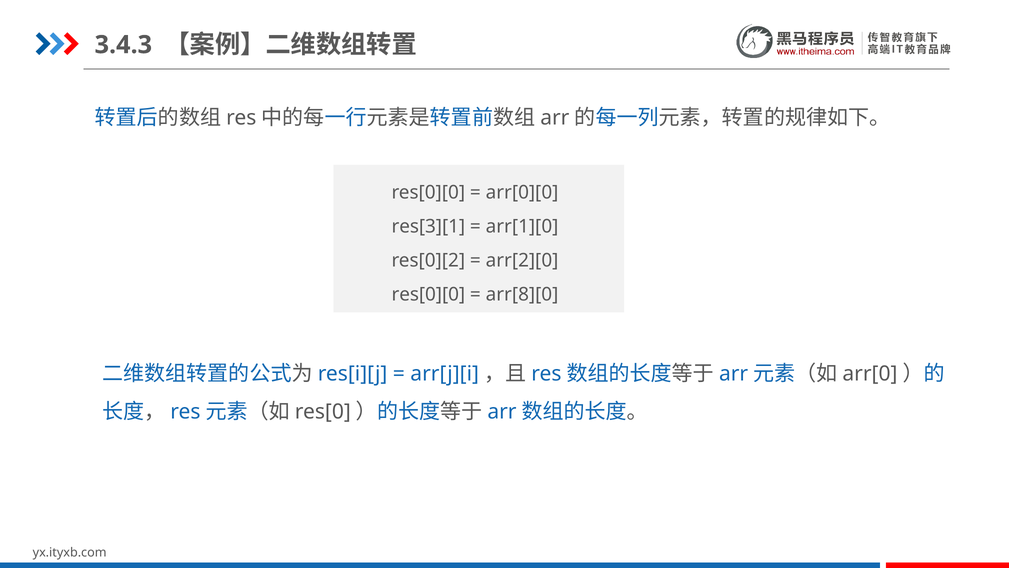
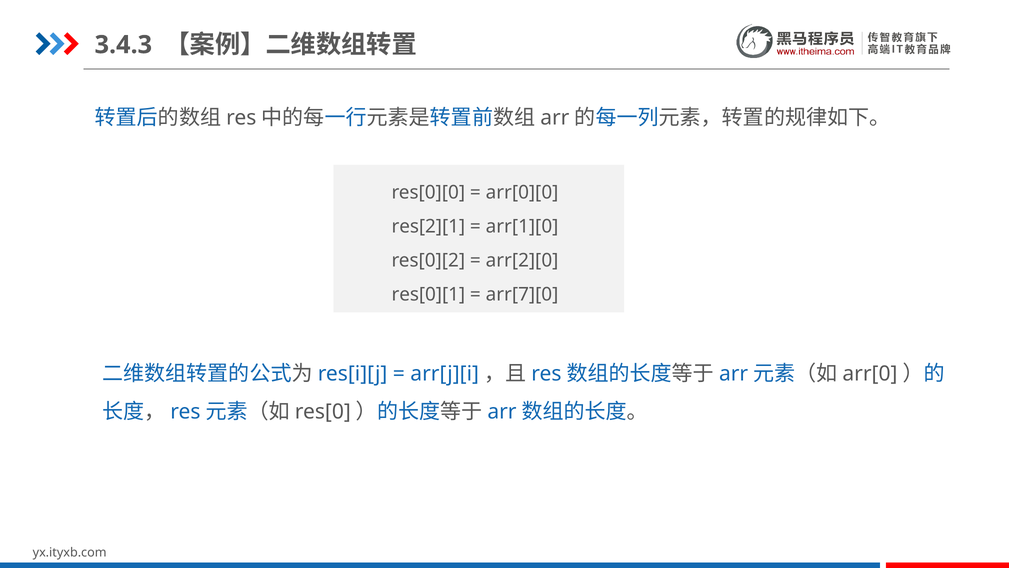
res[3][1: res[3][1 -> res[2][1 (428, 227)
res[0][0: res[0][0 -> res[0][1 (428, 295)
arr[8][0: arr[8][0 -> arr[7][0 (522, 295)
